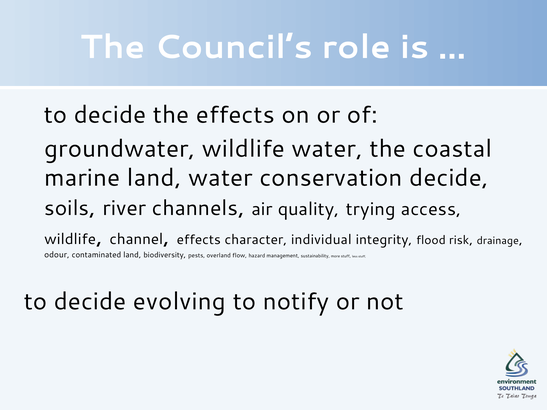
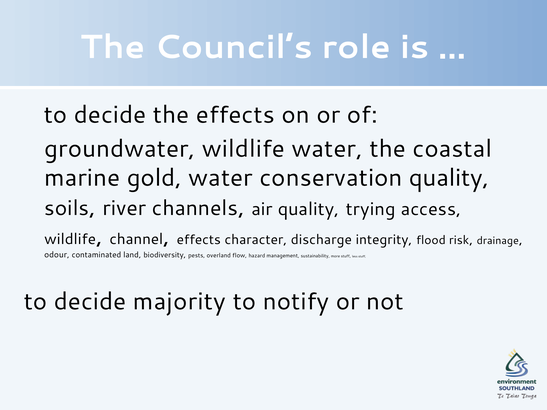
marine land: land -> gold (154, 178)
conservation decide: decide -> quality (449, 178)
individual: individual -> discharge (321, 240)
evolving: evolving -> majority (179, 302)
